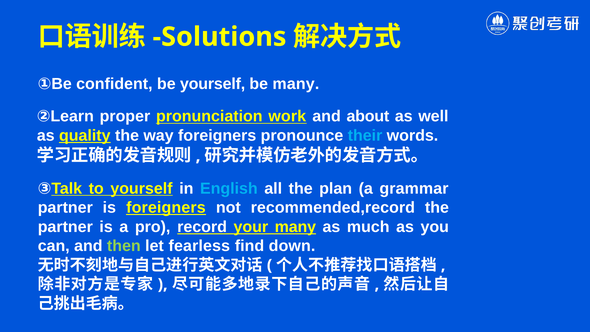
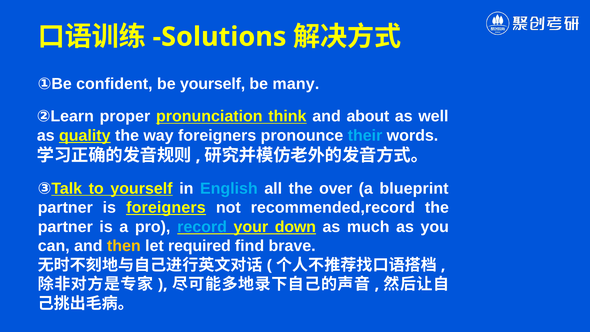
work: work -> think (287, 116)
plan: plan -> over (336, 188)
grammar: grammar -> blueprint (414, 188)
record colour: white -> light blue (202, 227)
your many: many -> down (295, 227)
then colour: light green -> yellow (124, 246)
fearless: fearless -> required (199, 246)
down: down -> brave (292, 246)
